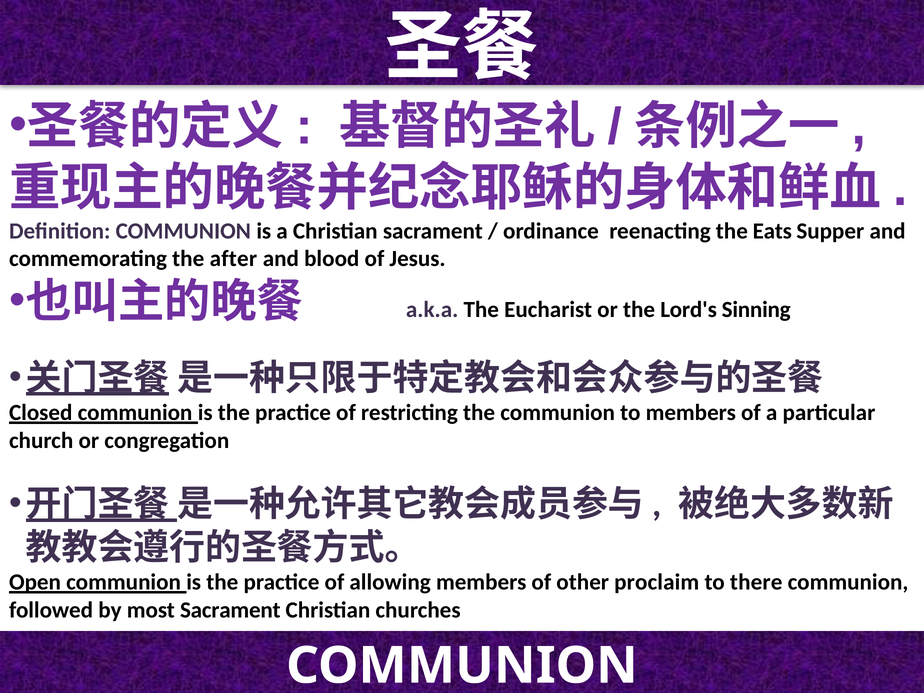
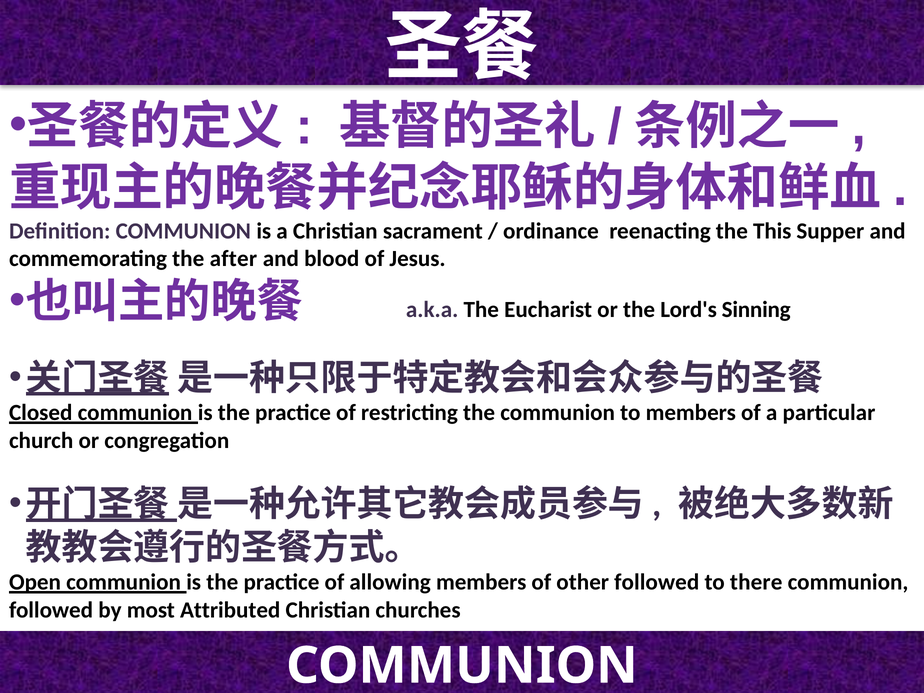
Eats: Eats -> This (772, 231)
other proclaim: proclaim -> followed (657, 582)
most Sacrament: Sacrament -> Attributed (230, 610)
